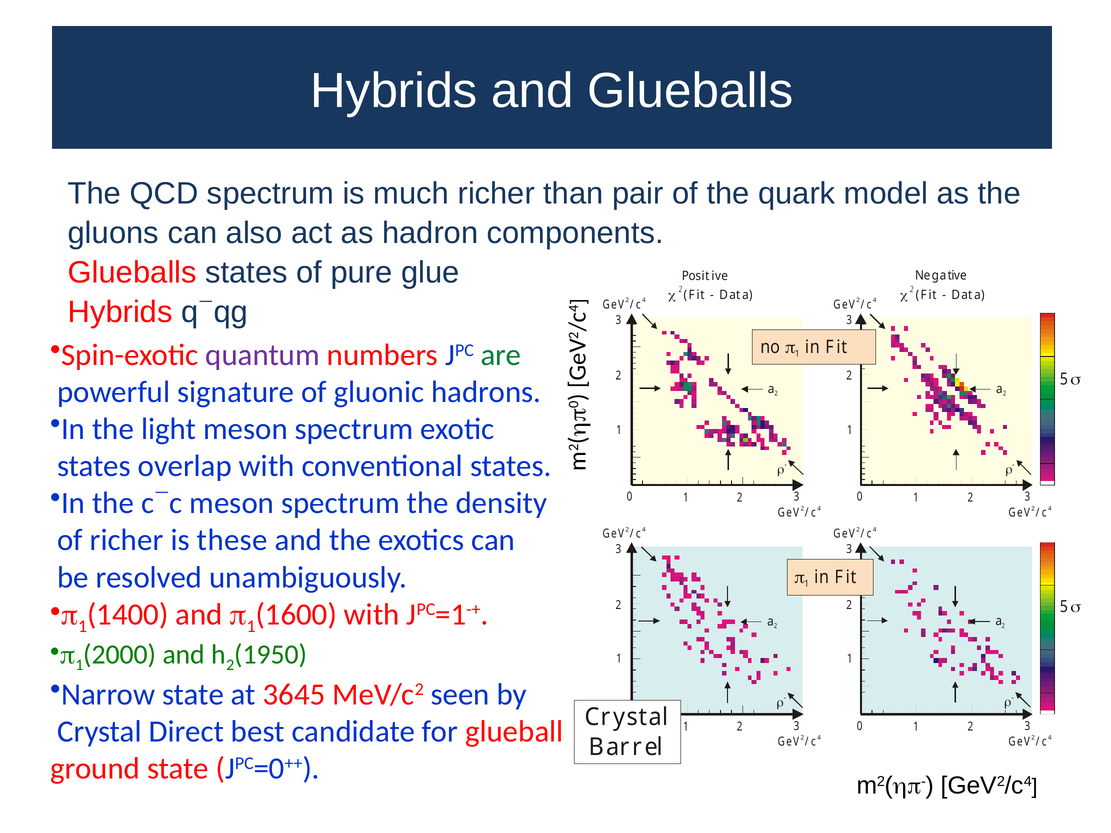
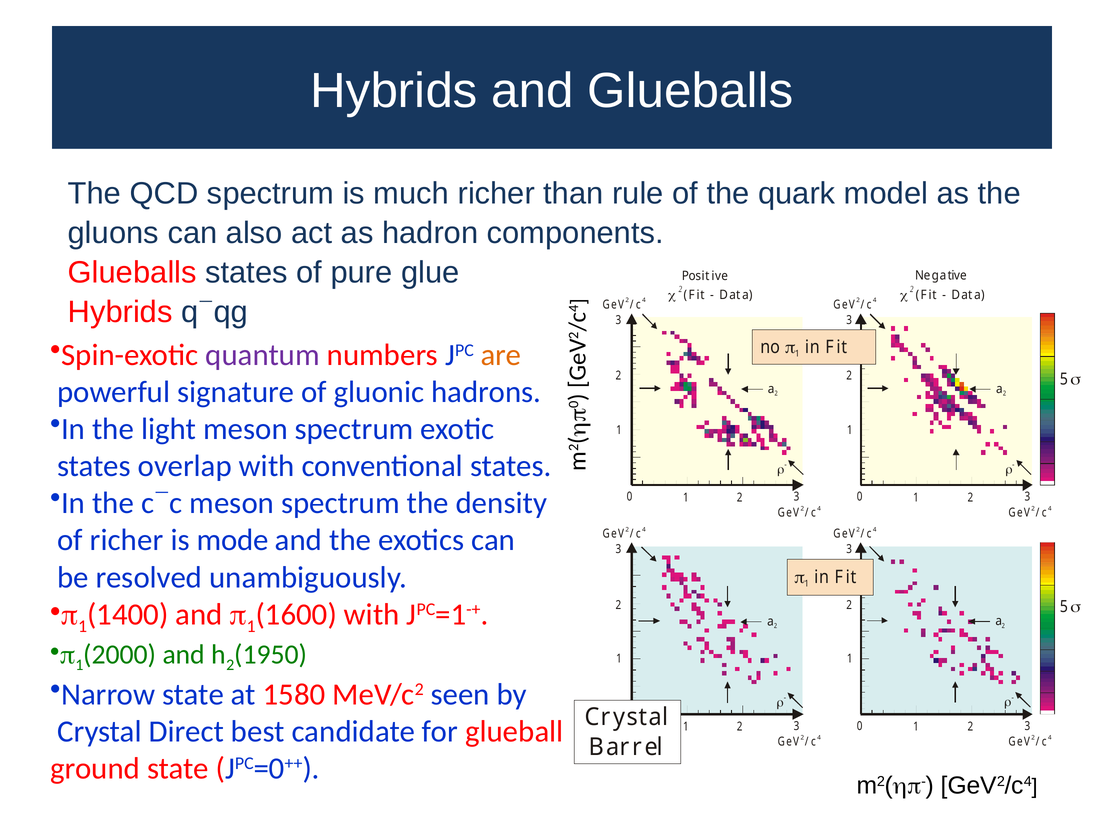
pair: pair -> rule (638, 194)
are colour: green -> orange (501, 355)
these: these -> mode (233, 540)
3645: 3645 -> 1580 (294, 695)
